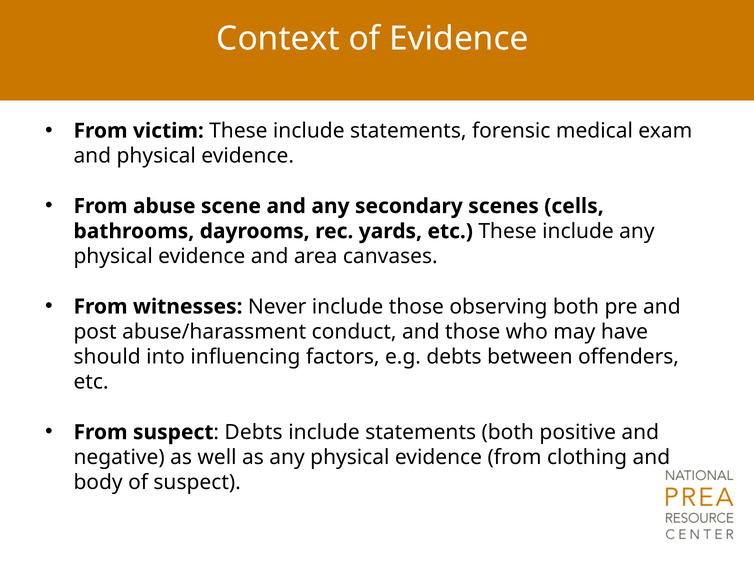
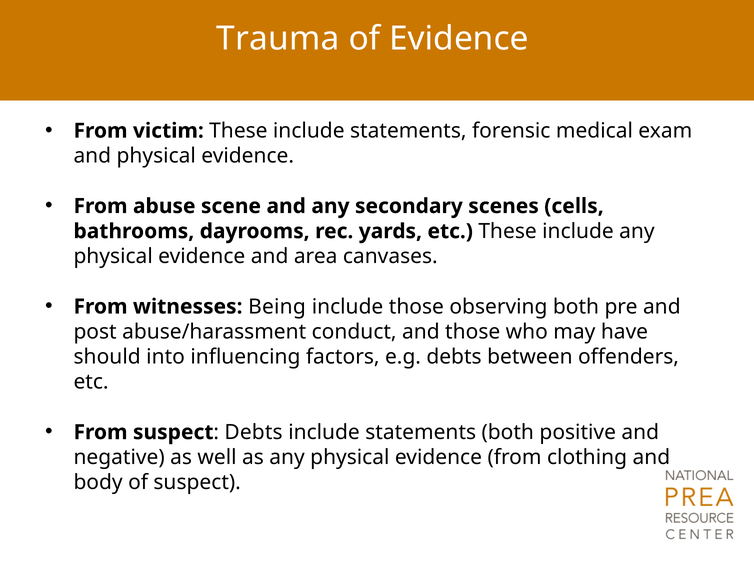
Context: Context -> Trauma (278, 39)
Never: Never -> Being (277, 307)
